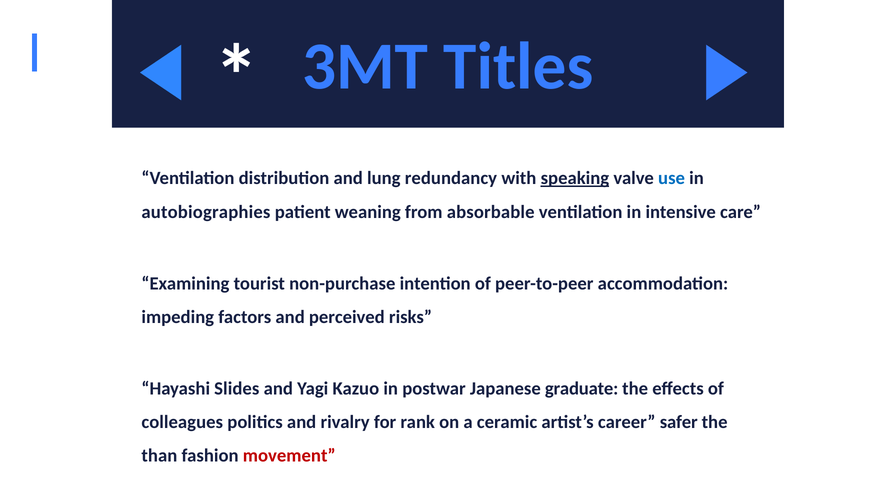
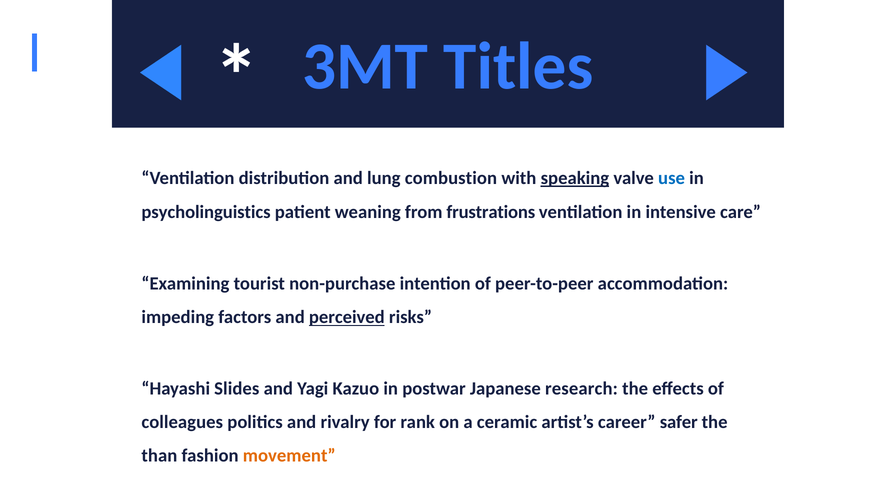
redundancy: redundancy -> combustion (451, 178)
autobiographies: autobiographies -> psycholinguistics (206, 212)
absorbable: absorbable -> frustrations (491, 212)
perceived underline: none -> present (347, 317)
graduate: graduate -> research (581, 389)
movement colour: red -> orange (289, 456)
